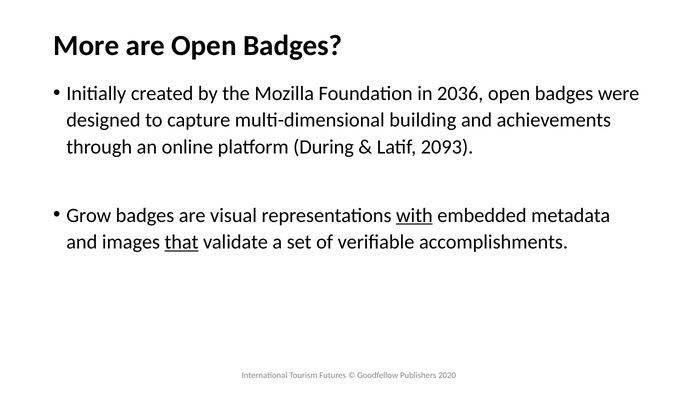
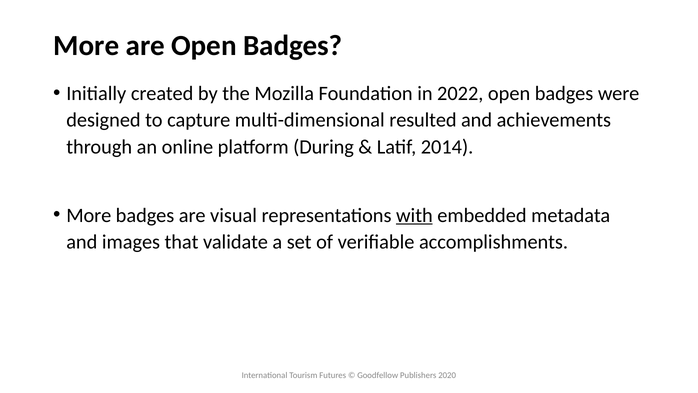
2036: 2036 -> 2022 (460, 93)
building: building -> resulted (423, 120)
2093: 2093 -> 2014 (447, 147)
Grow: Grow -> More (89, 215)
that underline: present -> none (182, 242)
